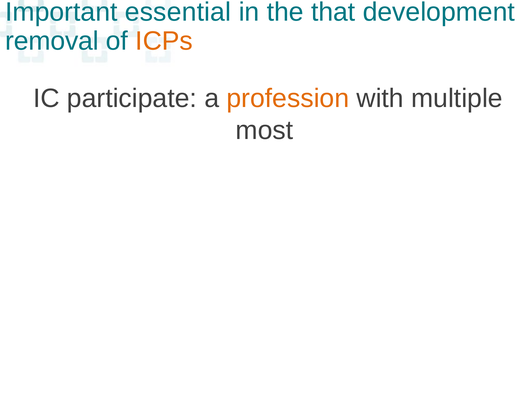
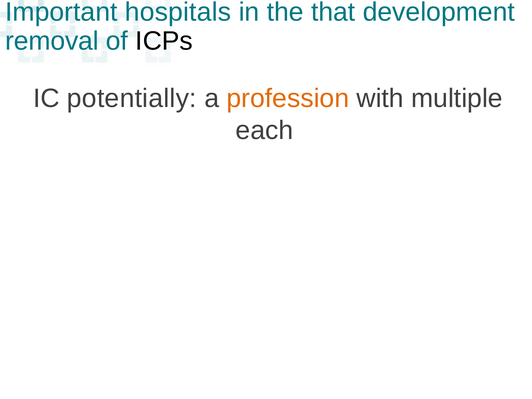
essential: essential -> hospitals (178, 12)
ICPs colour: orange -> black (164, 41)
participate: participate -> potentially (132, 98)
most: most -> each (264, 130)
